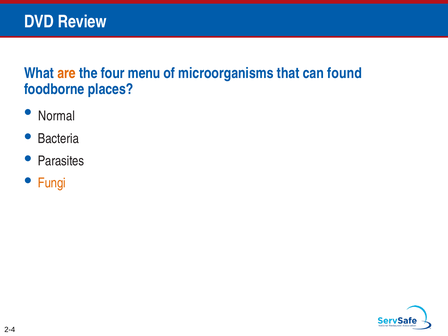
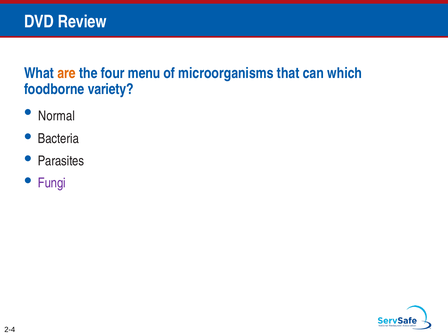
found: found -> which (345, 73)
places: places -> variety (111, 89)
Fungi colour: orange -> purple (52, 183)
